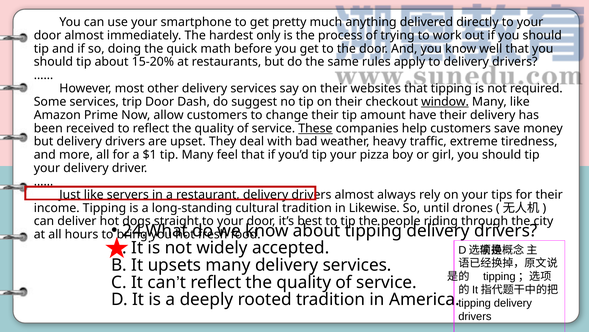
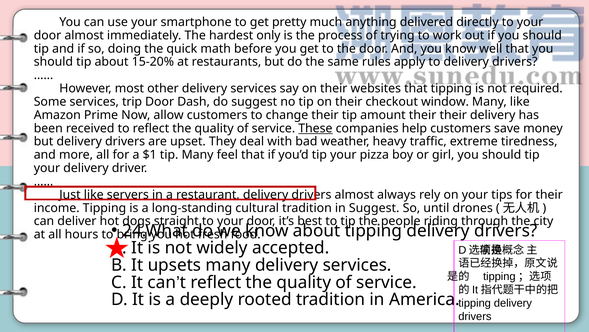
window underline: present -> none (445, 102)
amount have: have -> their (423, 115)
in Likewise: Likewise -> Suggest (374, 208)
